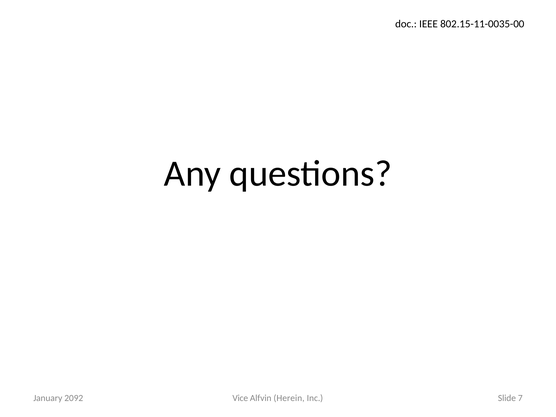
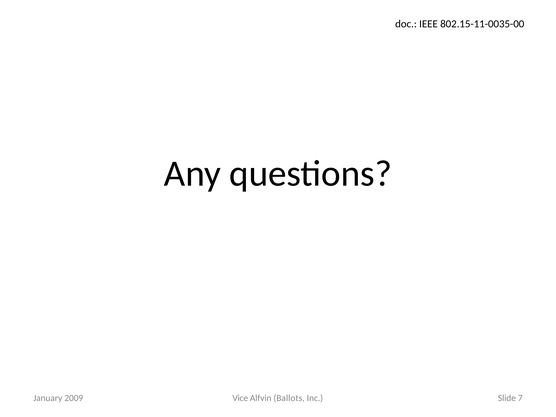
2092: 2092 -> 2009 (74, 398)
Herein: Herein -> Ballots (289, 398)
